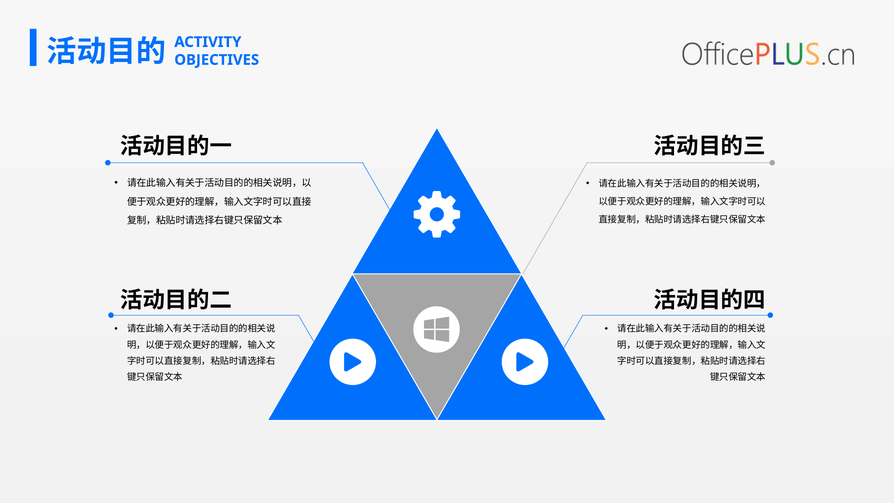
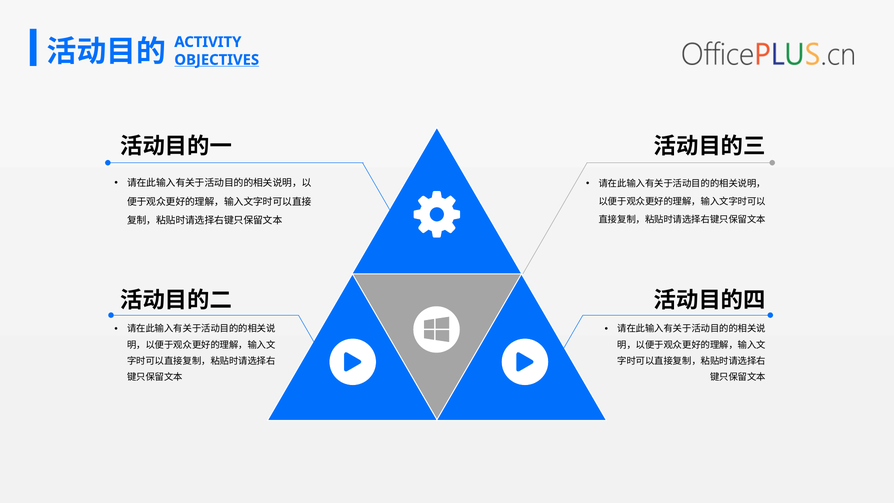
OBJECTIVES underline: none -> present (217, 60)
